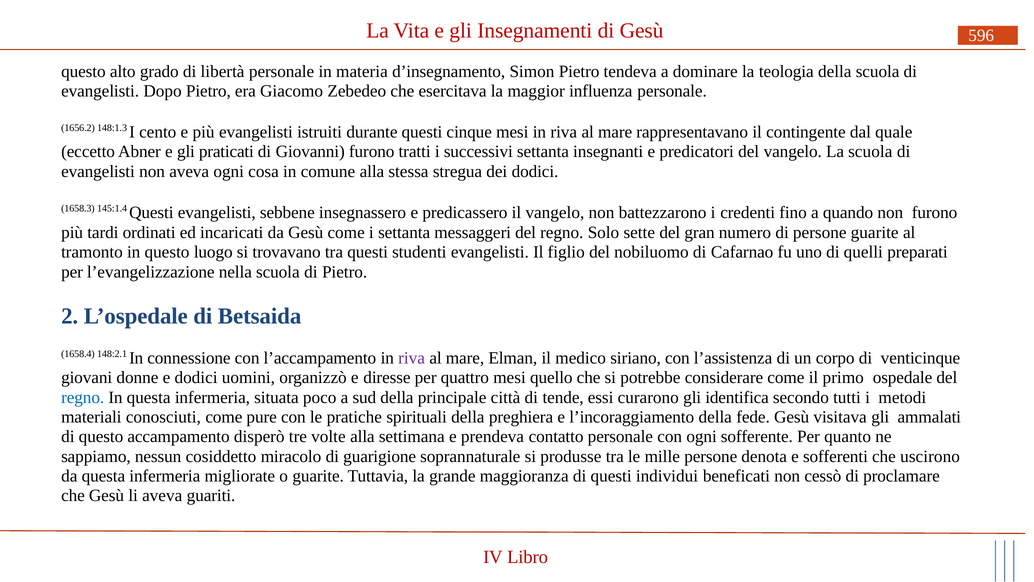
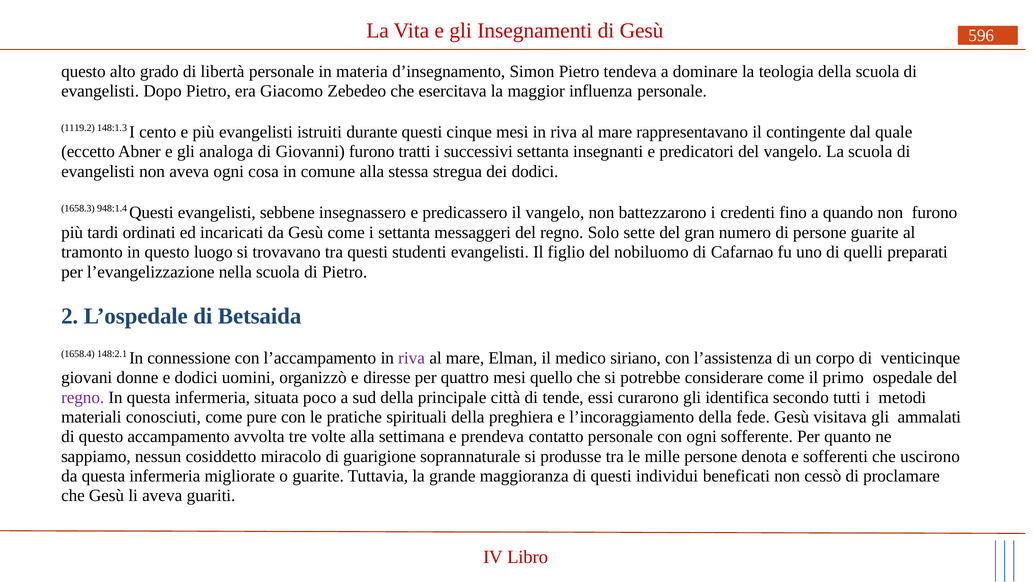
1656.2: 1656.2 -> 1119.2 (78, 128)
praticati: praticati -> analoga (226, 152)
145:1.4: 145:1.4 -> 948:1.4 (112, 208)
regno colour: blue -> purple (83, 398)
disperò: disperò -> avvolta (259, 437)
